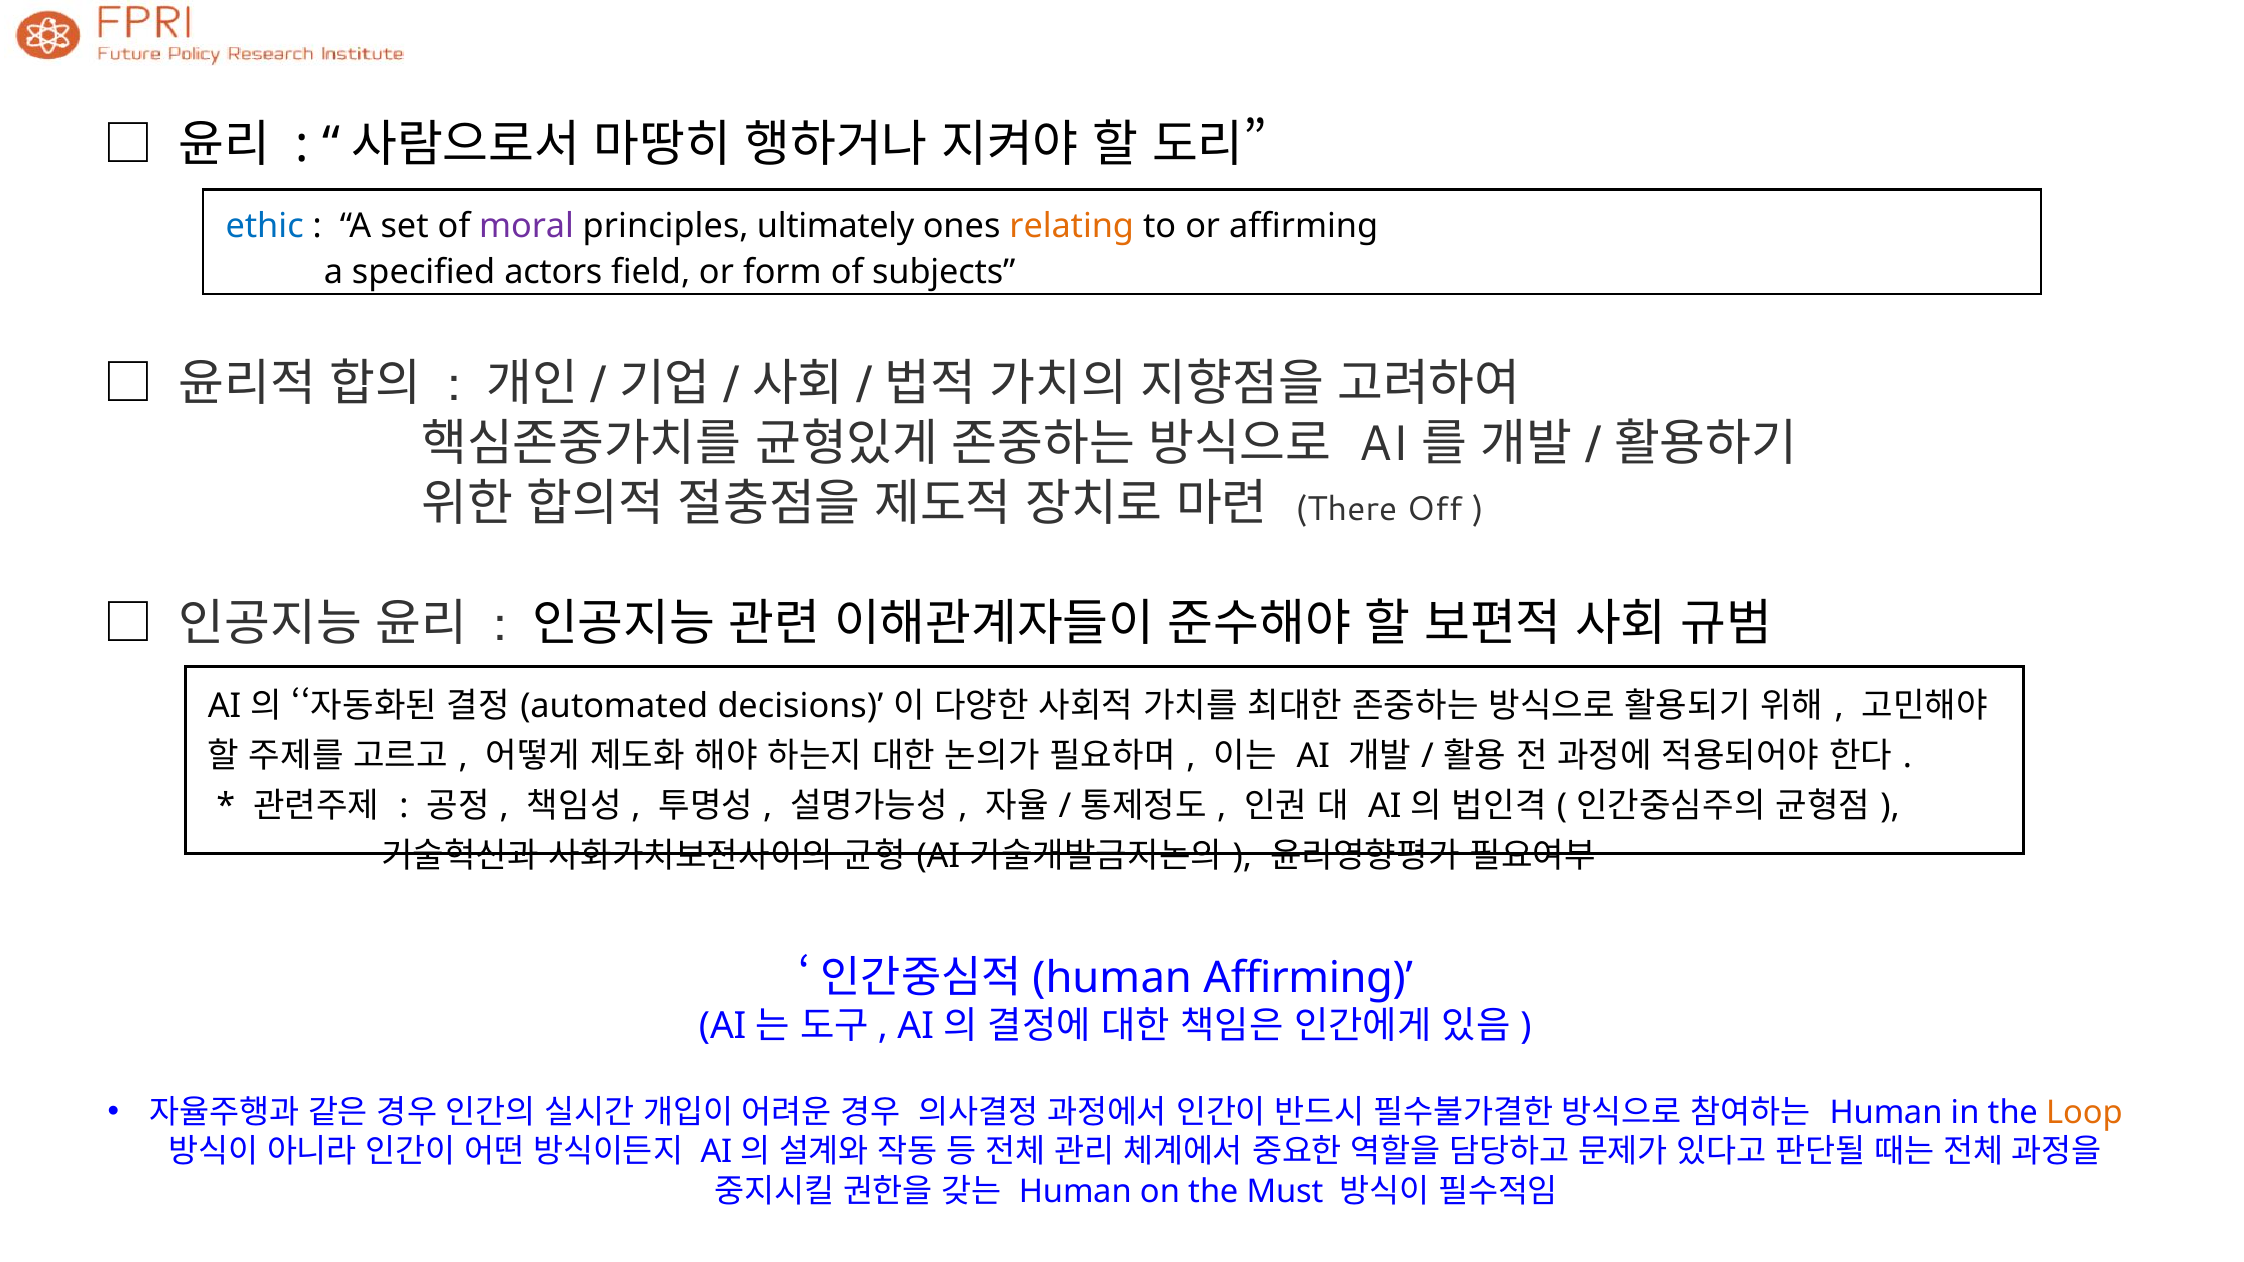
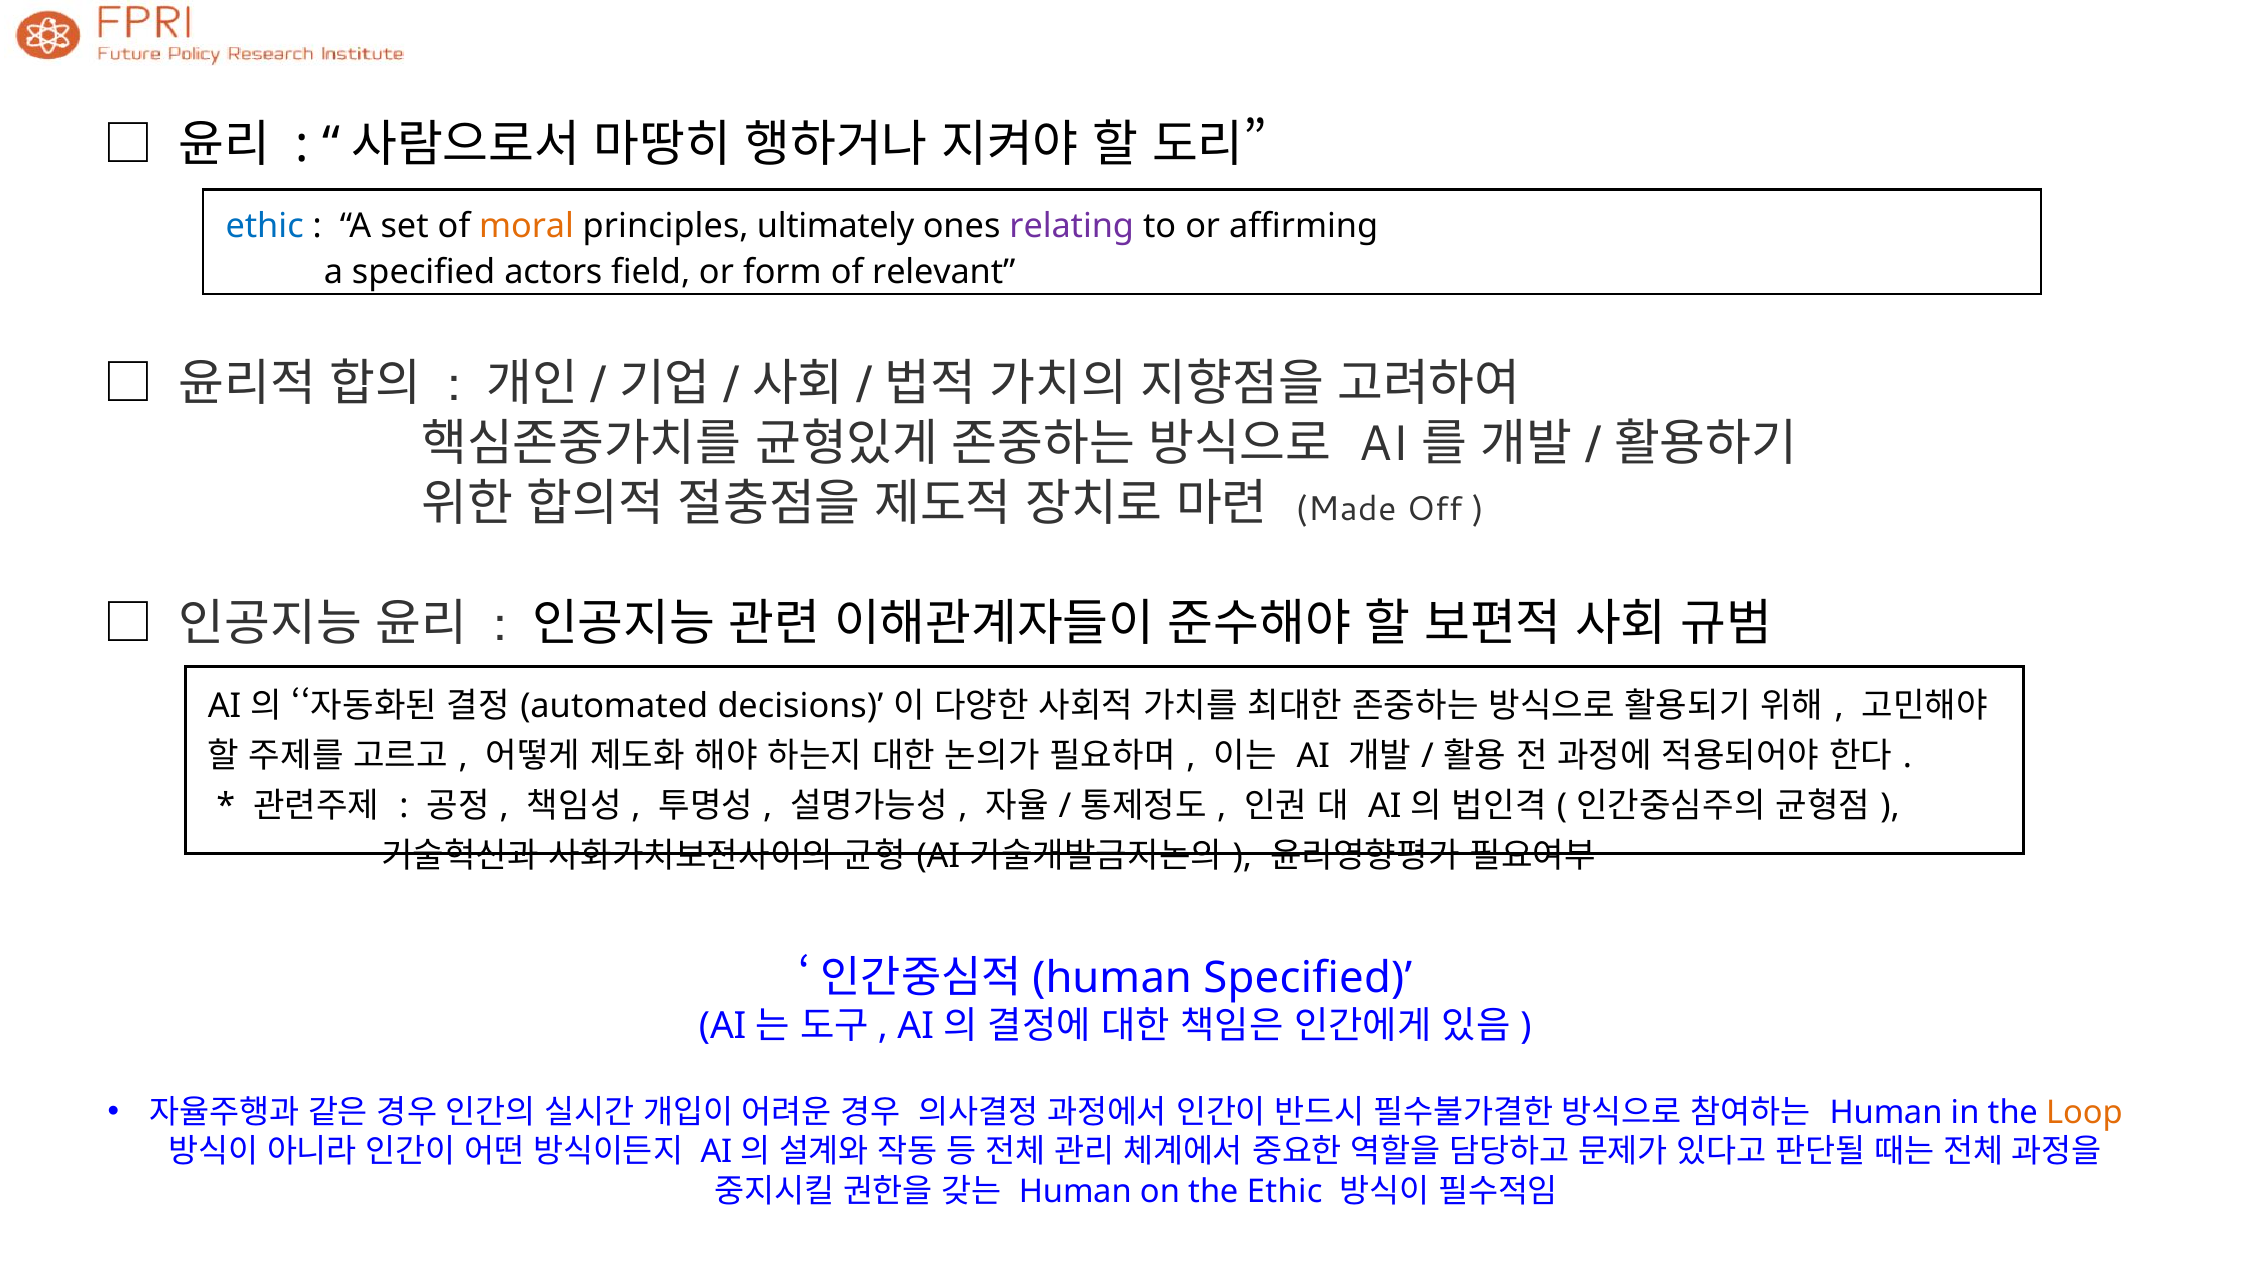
moral colour: purple -> orange (527, 226)
relating colour: orange -> purple (1072, 226)
subjects: subjects -> relevant (944, 273)
There: There -> Made (1346, 509)
Affirming: Affirming -> Specified (1308, 978)
the Must: Must -> Ethic (1285, 1192)
